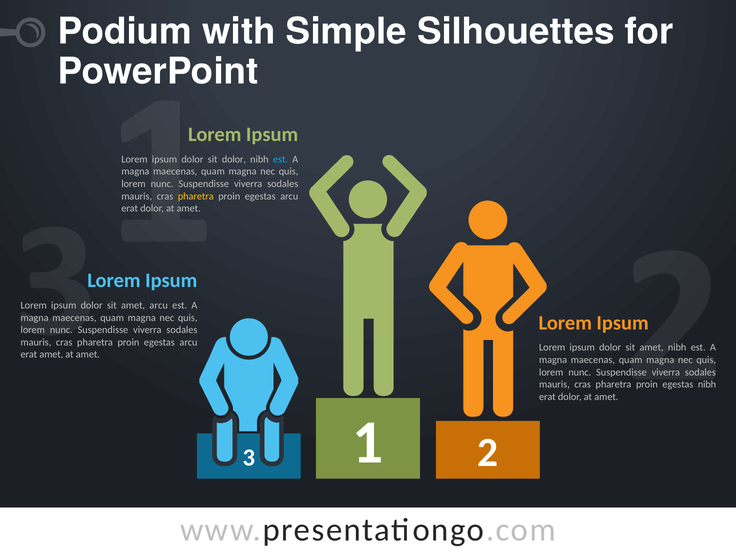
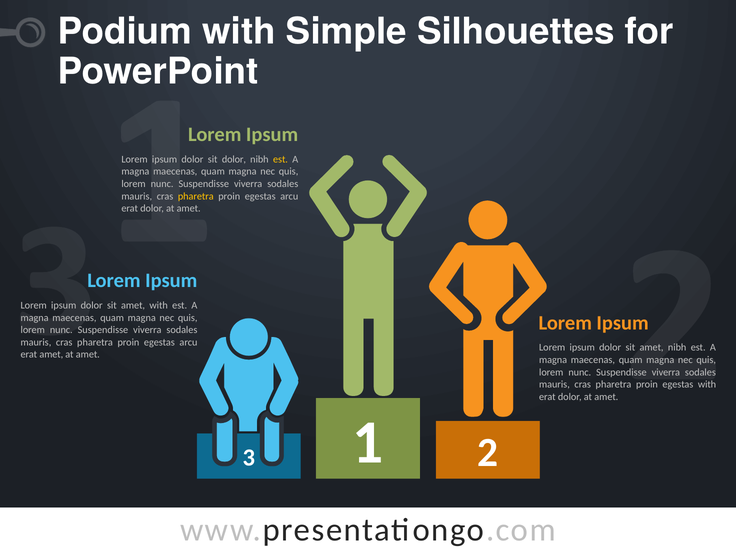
est colour: light blue -> yellow (281, 159)
amet arcu: arcu -> with (159, 305)
egestas nibh: nibh -> with (707, 384)
